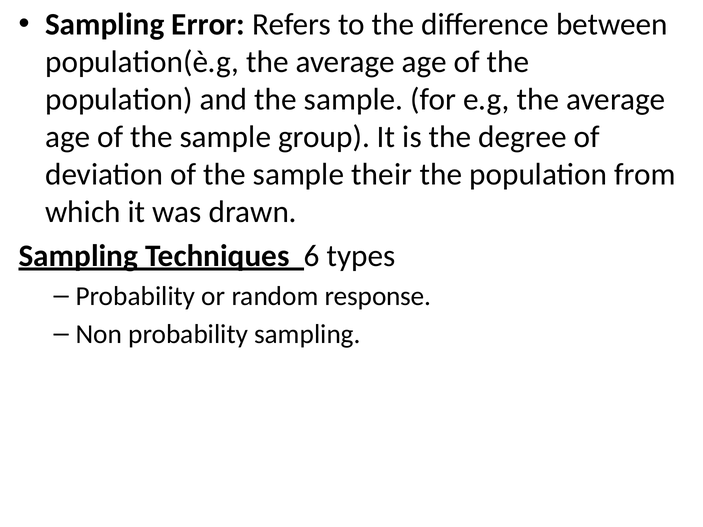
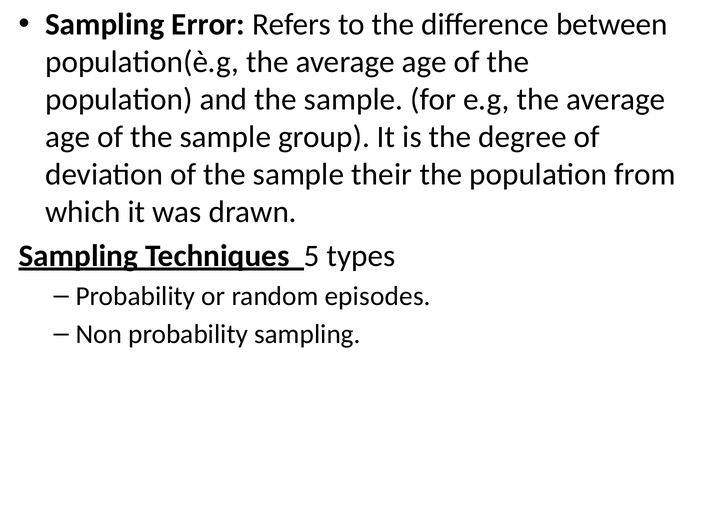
6: 6 -> 5 (312, 256)
response: response -> episodes (378, 296)
